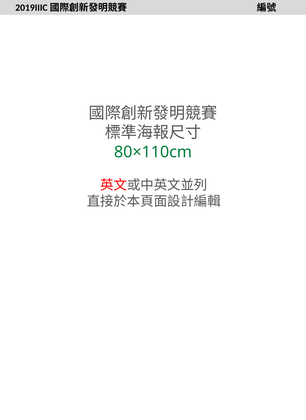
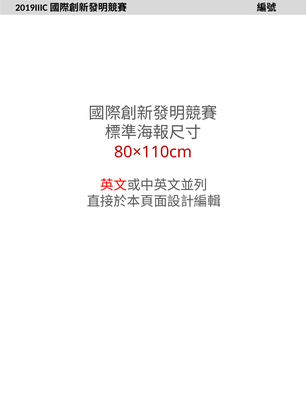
80×110cm colour: green -> red (153, 152)
